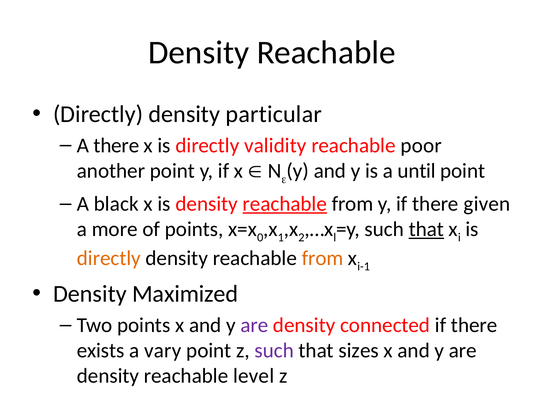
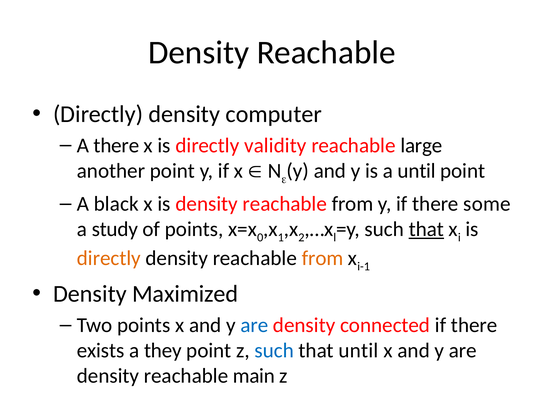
particular: particular -> computer (274, 114)
poor: poor -> large (421, 145)
reachable underline: present -> none (285, 204)
given: given -> some (487, 204)
more: more -> study (115, 229)
are colour: purple -> blue (254, 325)
vary: vary -> they (163, 351)
such colour: purple -> blue (274, 351)
that sizes: sizes -> until (359, 351)
level: level -> main (254, 376)
